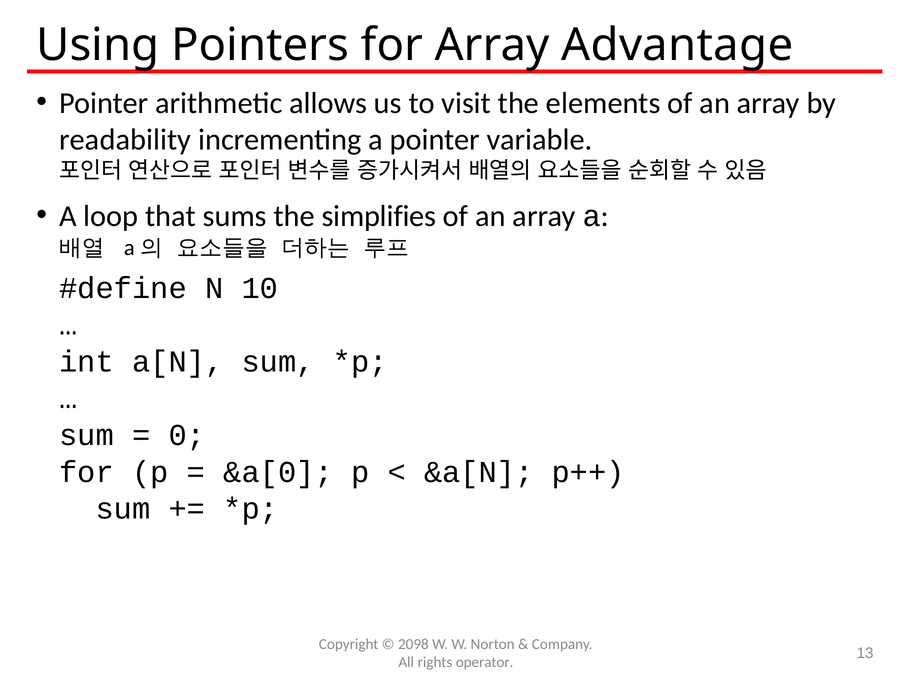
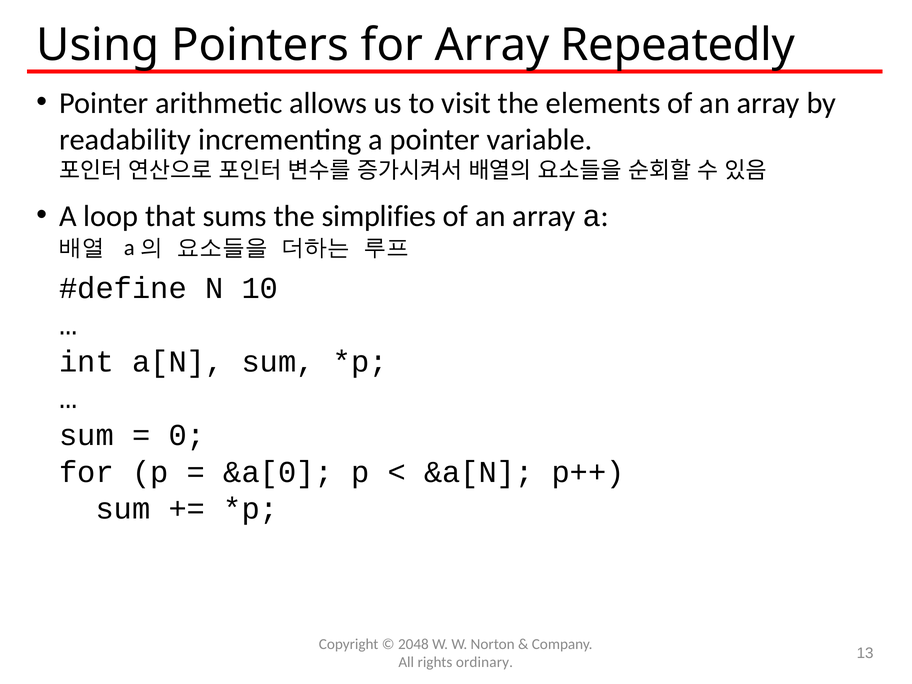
Advantage: Advantage -> Repeatedly (678, 45)
2098: 2098 -> 2048 (413, 644)
operator: operator -> ordinary (484, 662)
